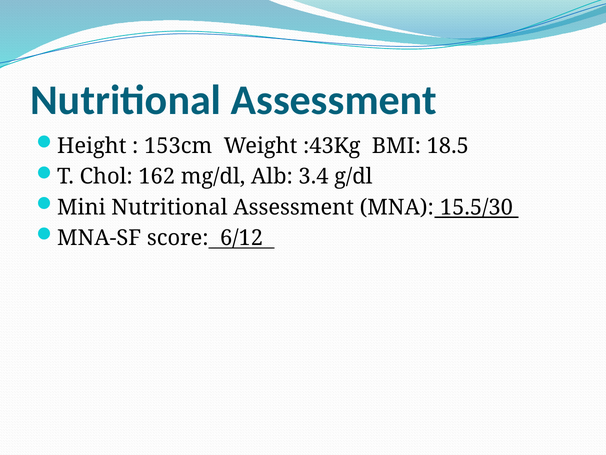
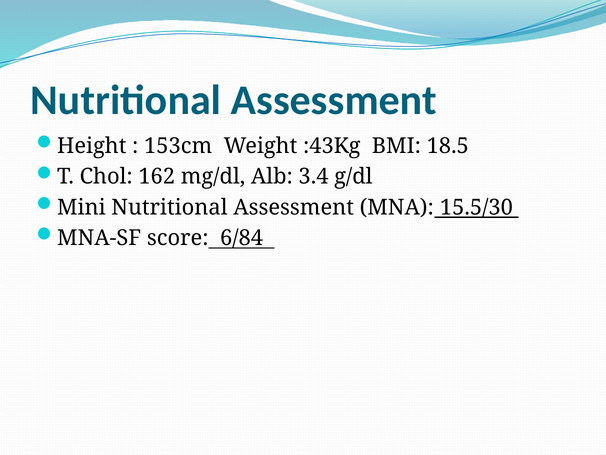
6/12: 6/12 -> 6/84 (242, 238)
